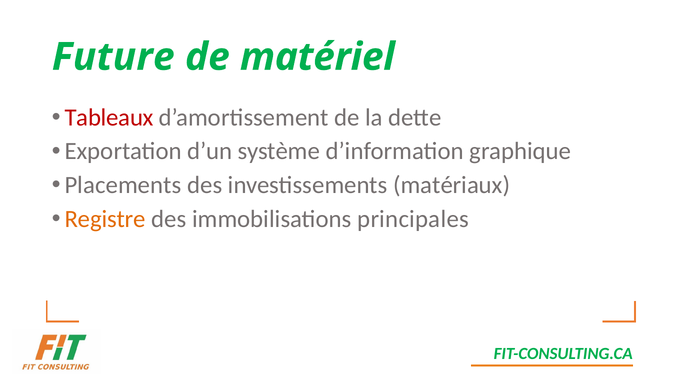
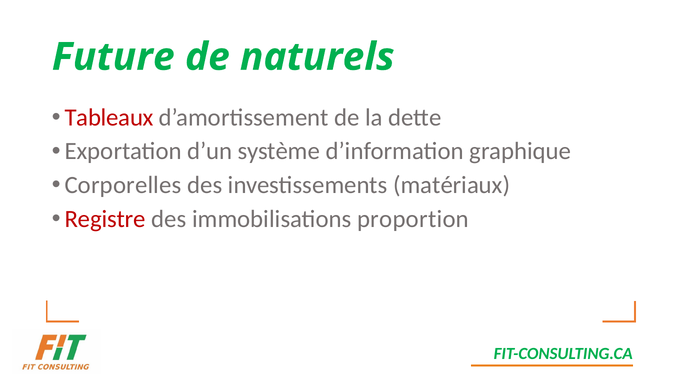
matériel: matériel -> naturels (317, 57)
Placements: Placements -> Corporelles (123, 185)
Registre colour: orange -> red (105, 219)
principales: principales -> proportion (413, 219)
